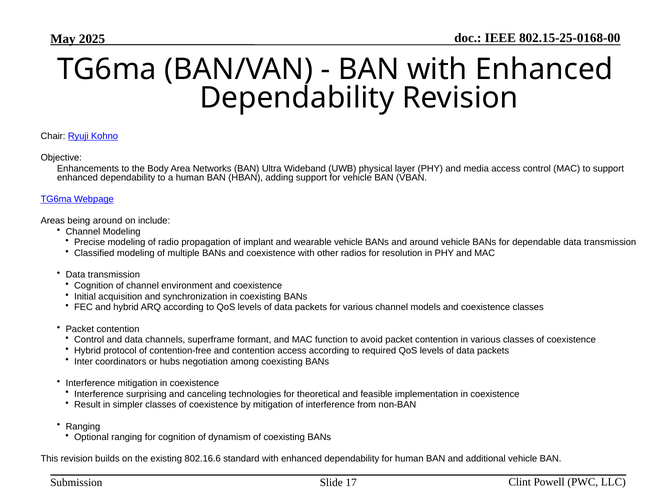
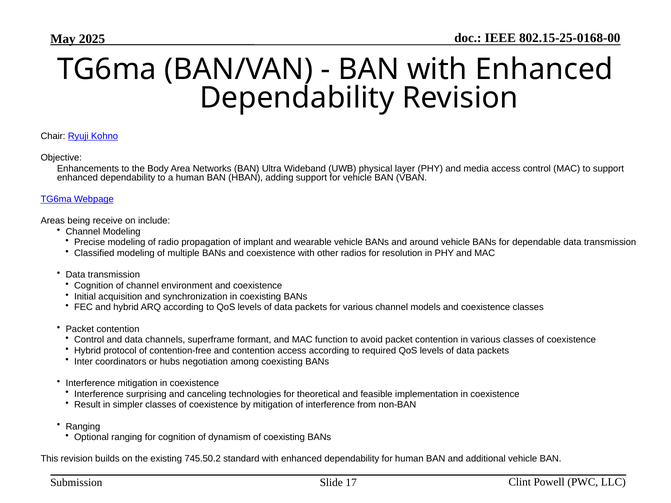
being around: around -> receive (108, 221)
802.16.6: 802.16.6 -> 745.50.2 (203, 459)
